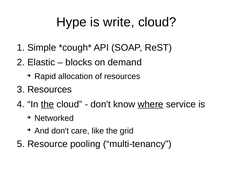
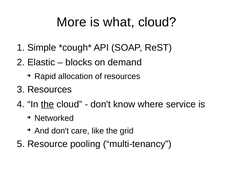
Hype: Hype -> More (71, 22)
write: write -> what (119, 22)
where underline: present -> none (151, 104)
